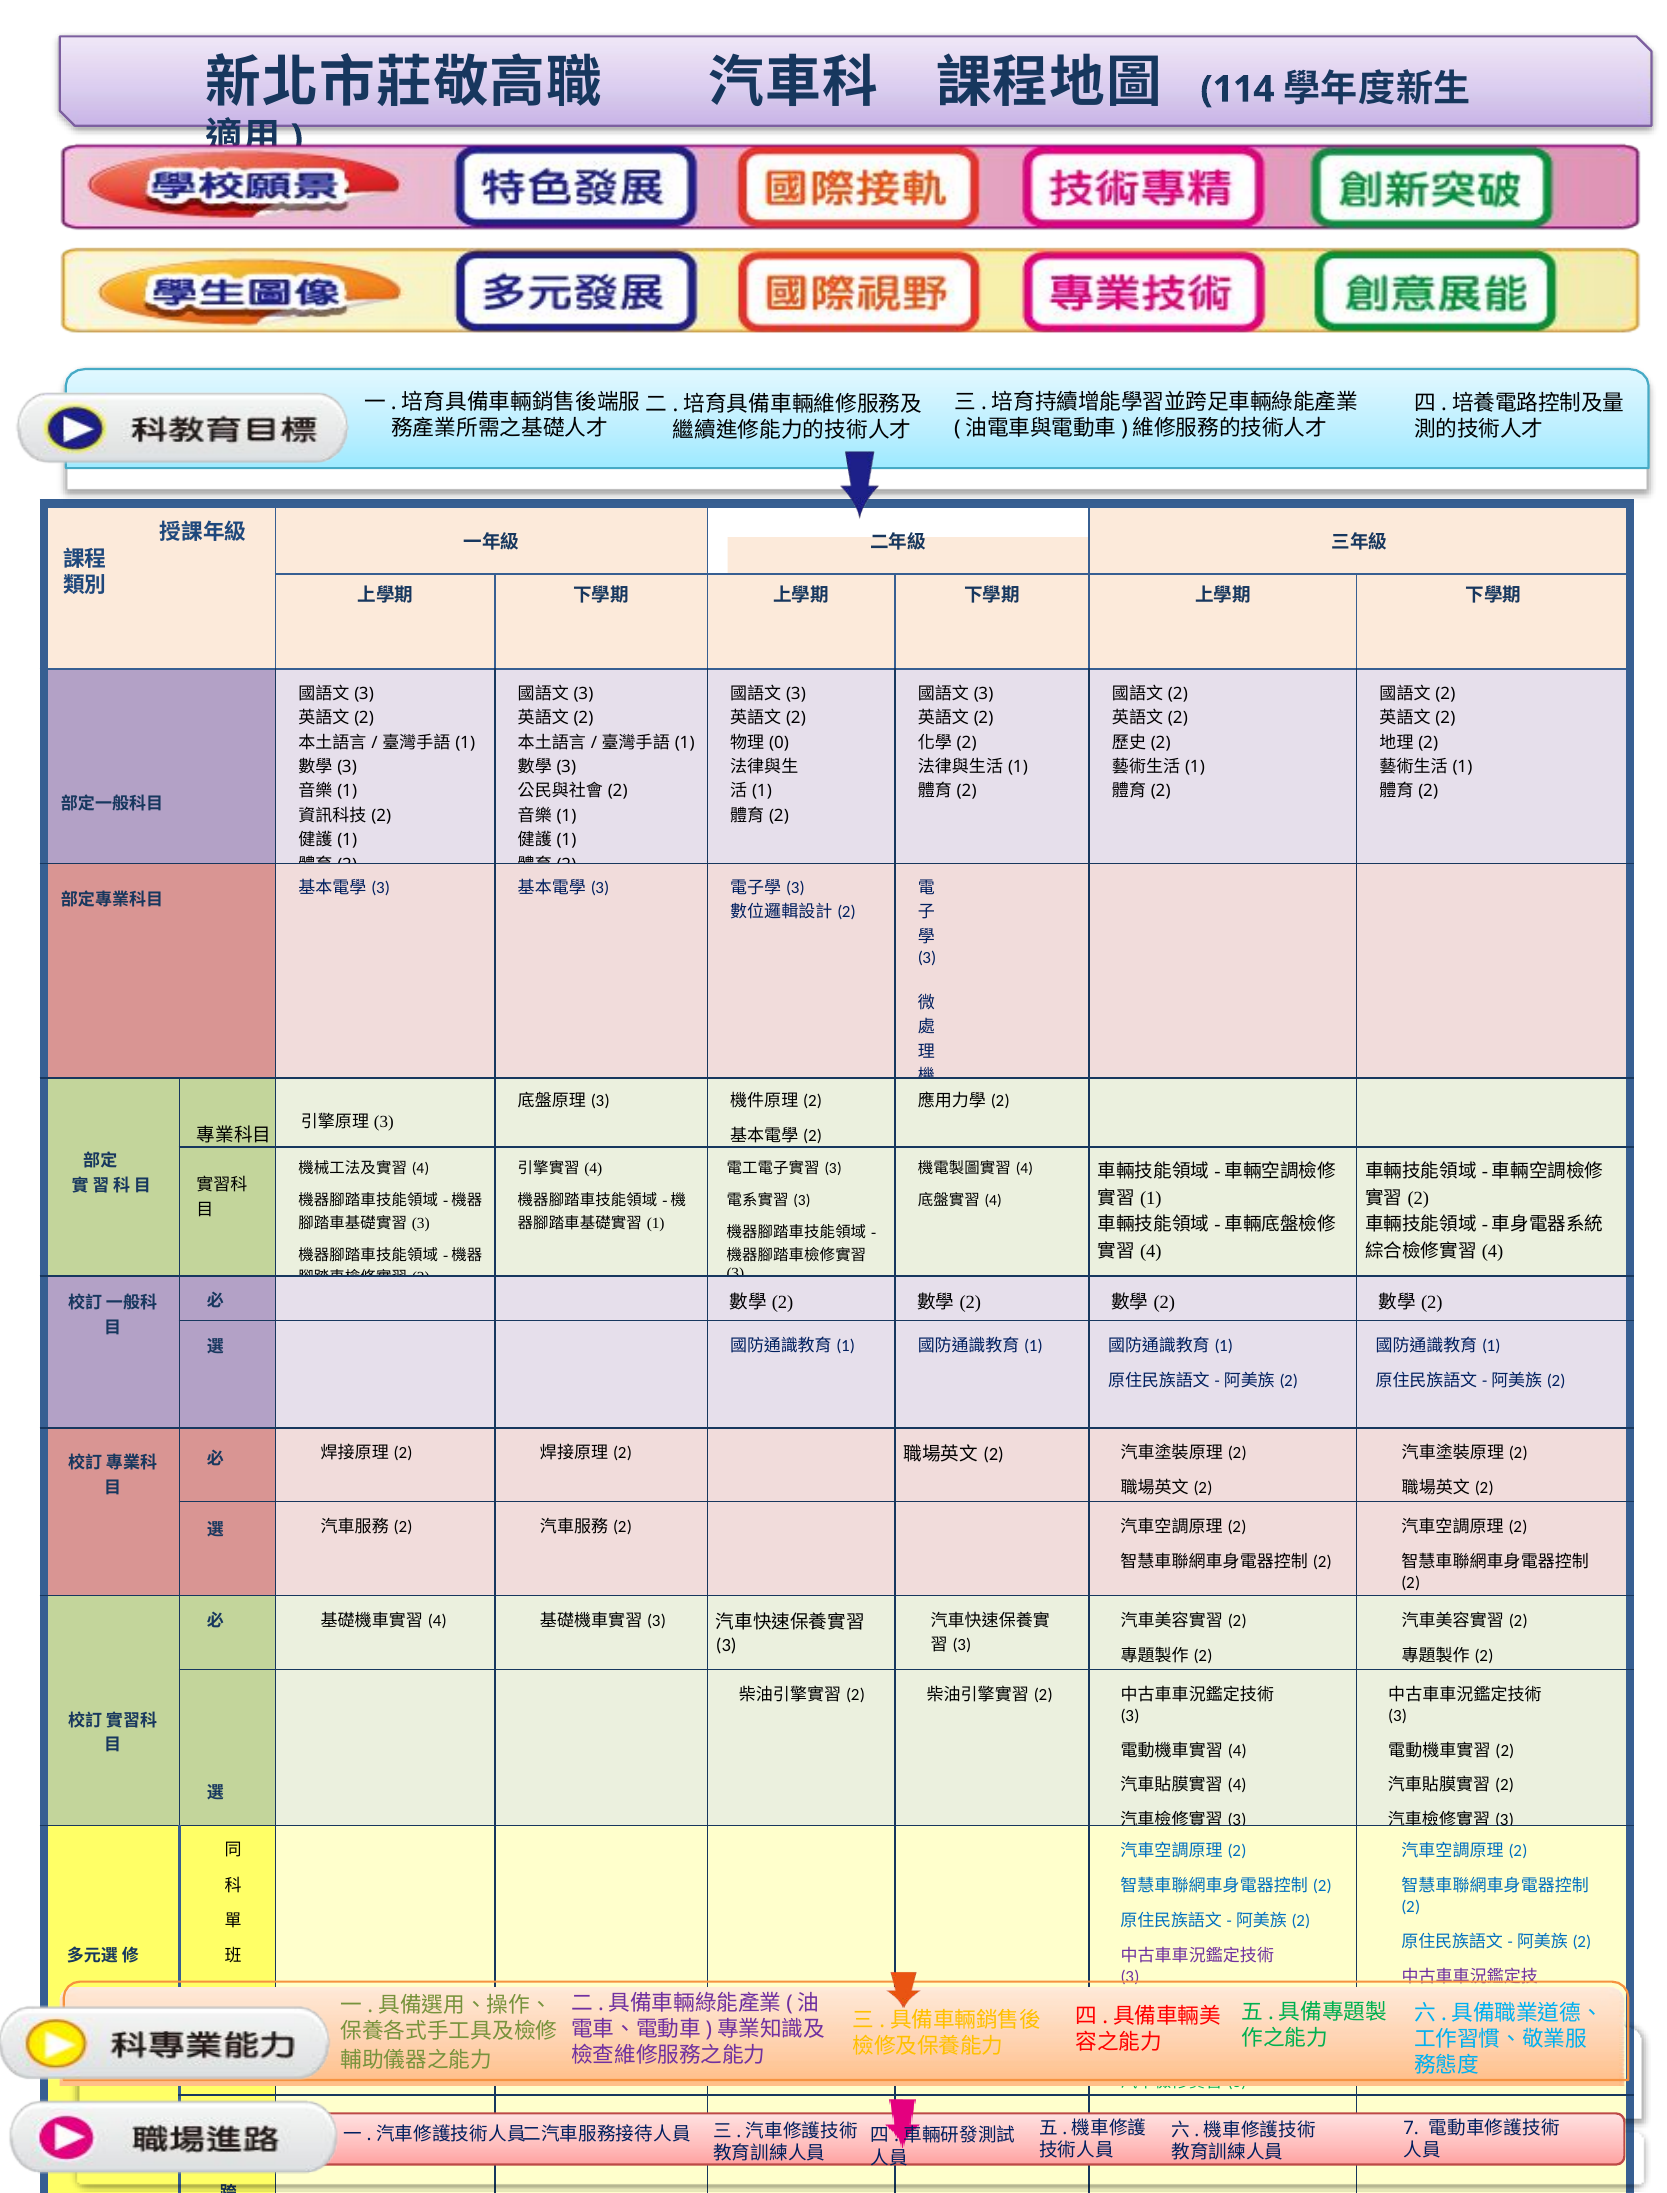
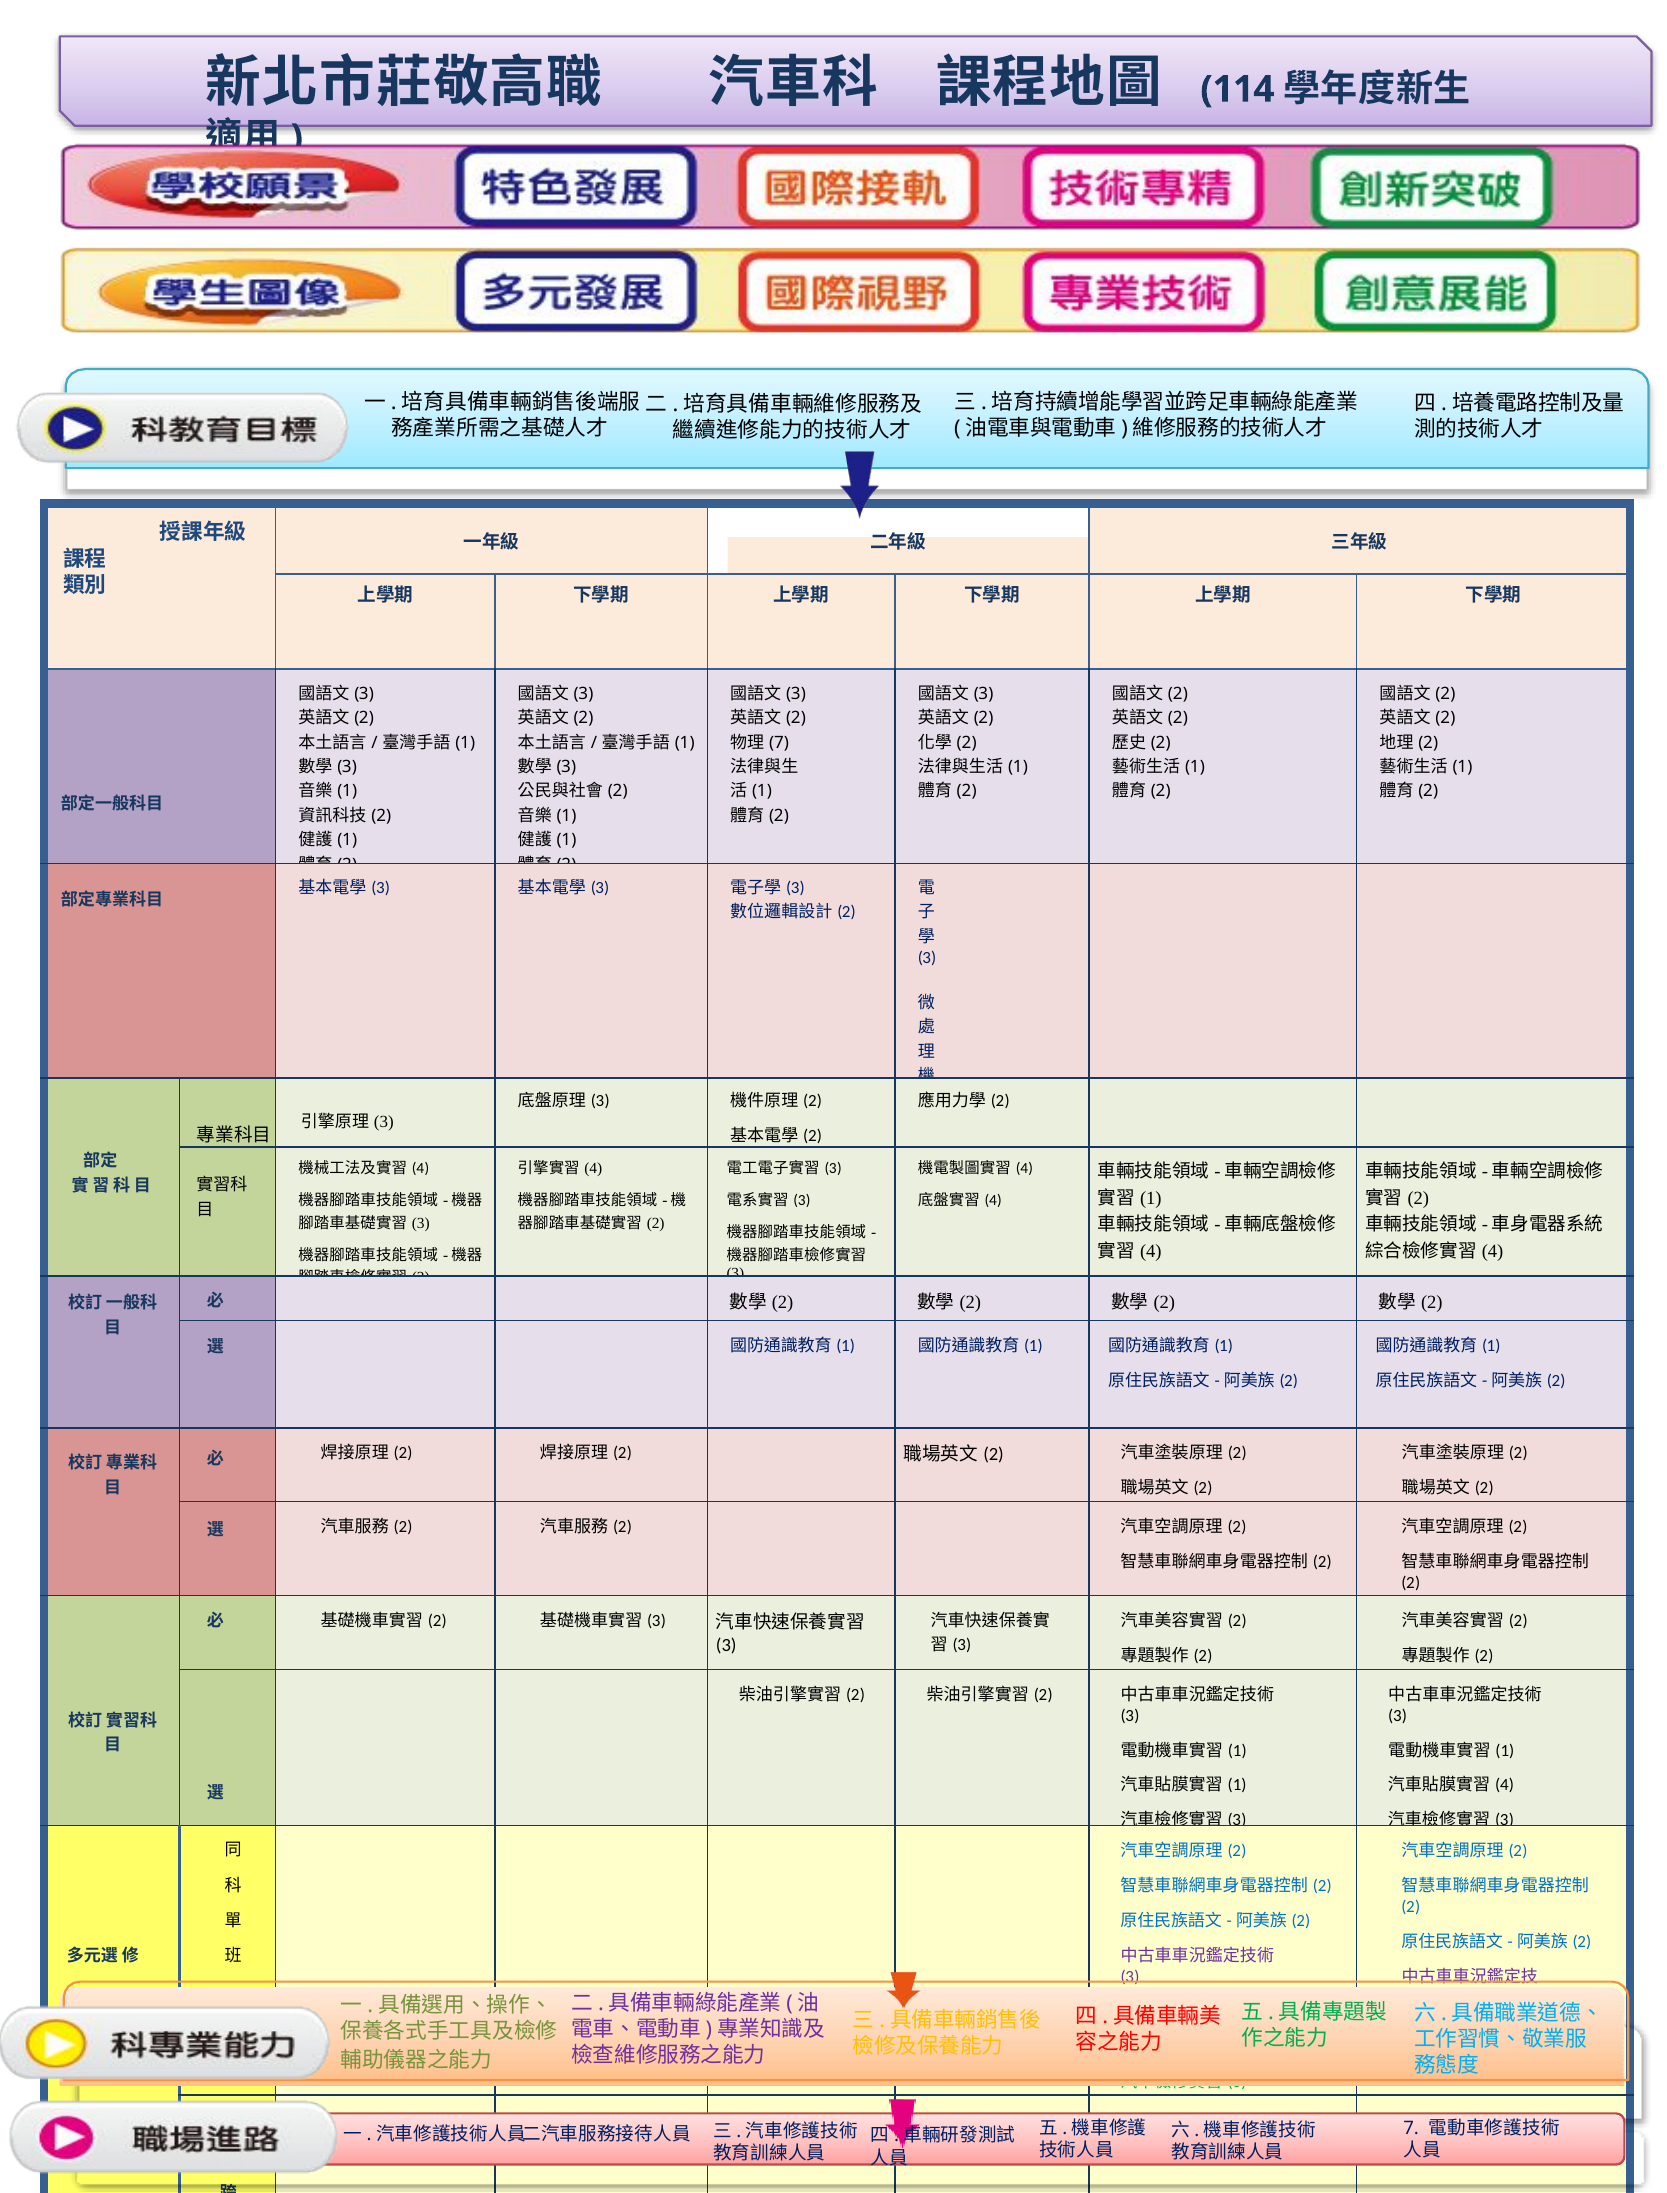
0: 0 -> 7 (779, 742)
1: 1 -> 2 (656, 1223)
4: 4 -> 2 (437, 1621)
4: 4 -> 1 (1237, 1750)
2: 2 -> 1 (1505, 1750)
4: 4 -> 1 (1237, 1785)
2: 2 -> 4 (1505, 1785)
